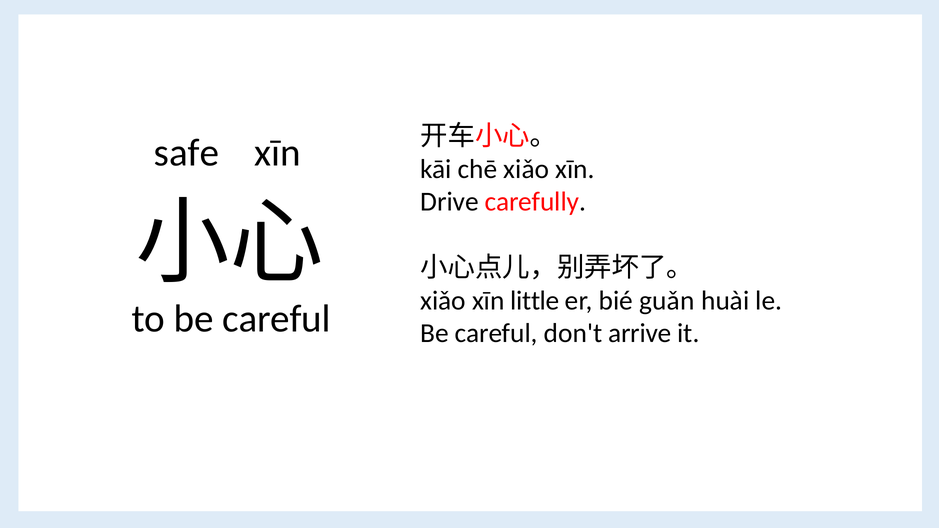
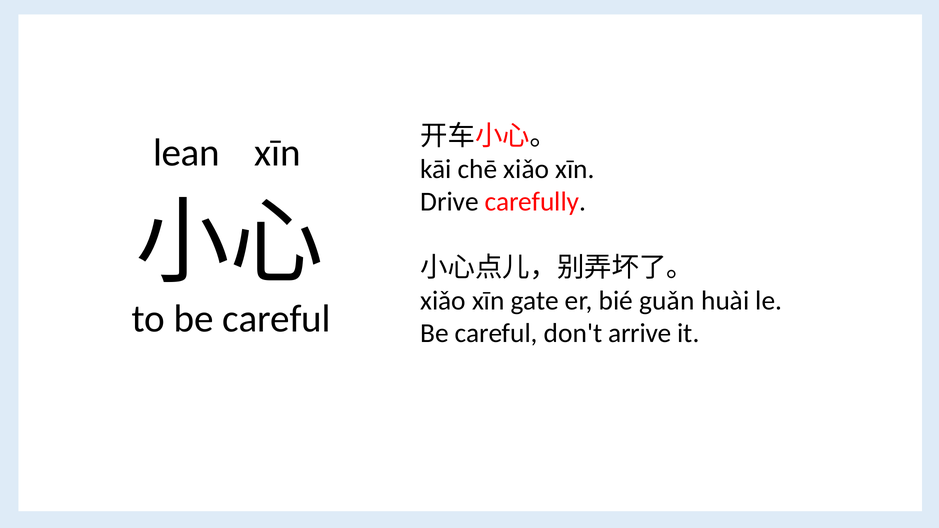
safe: safe -> lean (187, 153)
little: little -> gate (535, 301)
